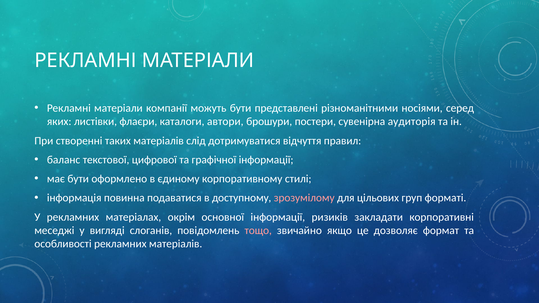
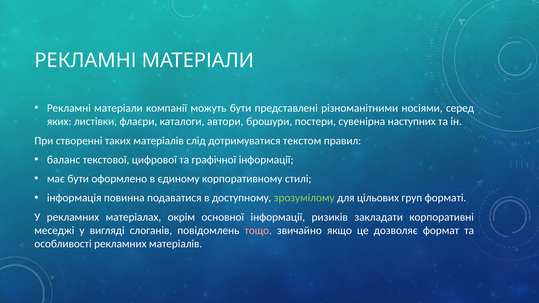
аудиторія: аудиторія -> наступних (412, 122)
відчуття: відчуття -> текстом (302, 141)
зрозумілому colour: pink -> light green (304, 198)
